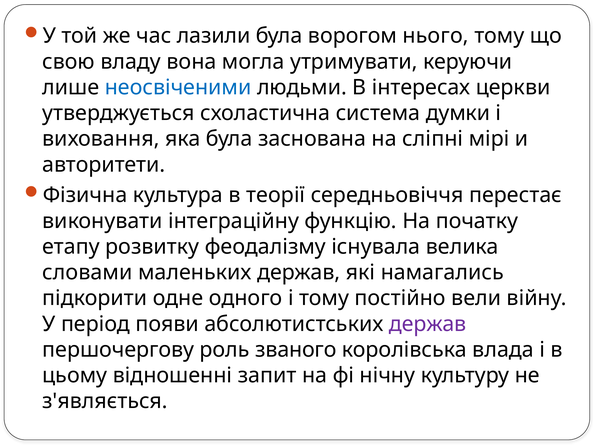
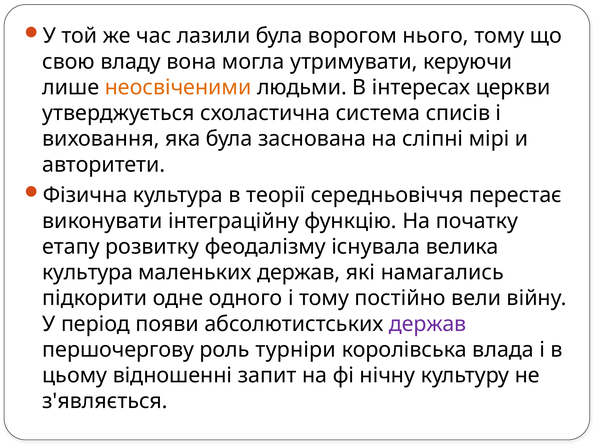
неосвіченими colour: blue -> orange (178, 87)
думки: думки -> списів (458, 113)
словами: словами -> культура (88, 272)
званого: званого -> турніри (296, 349)
